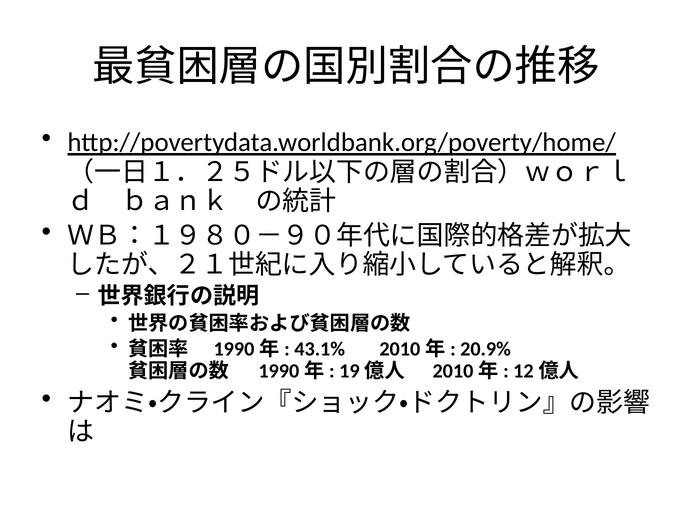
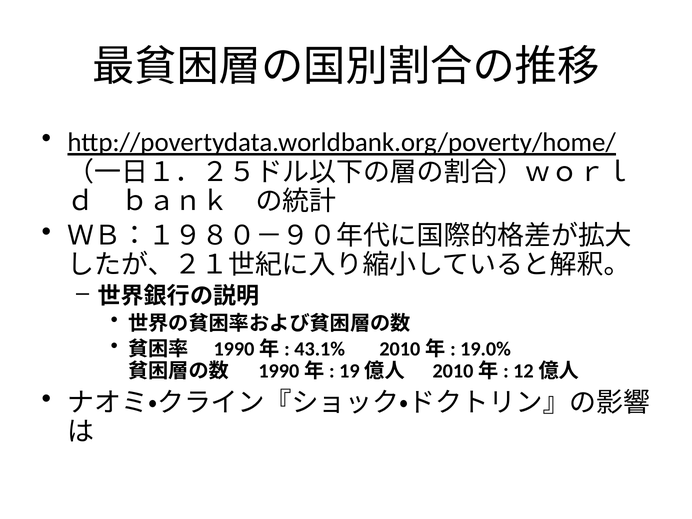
20.9%: 20.9% -> 19.0% (486, 349)
